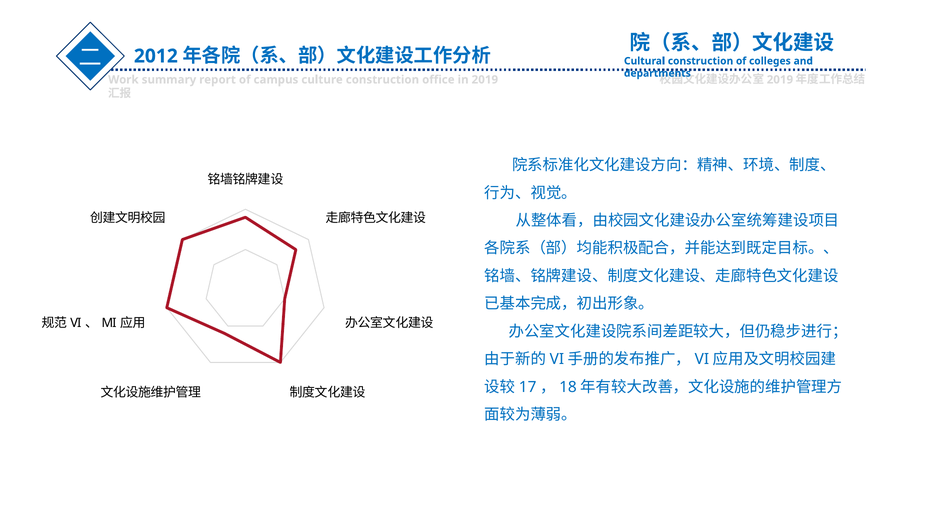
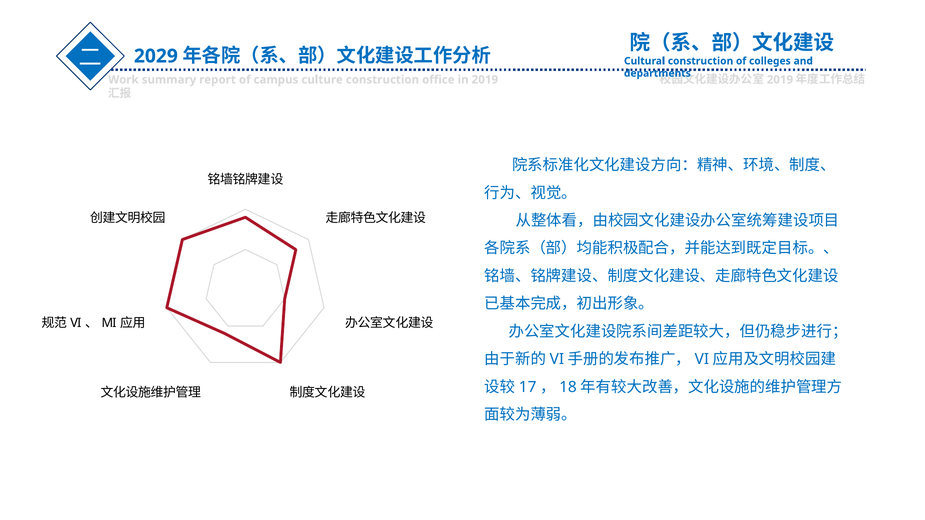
2012: 2012 -> 2029 (156, 56)
